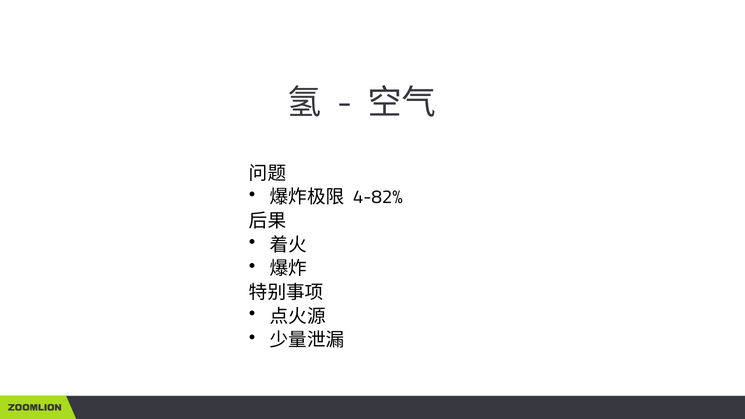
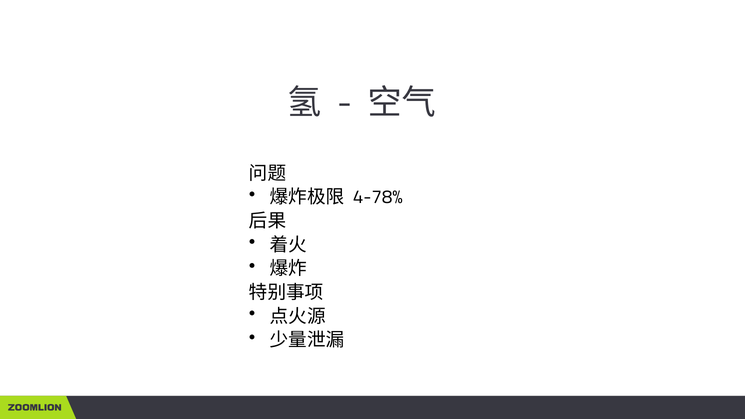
4-82%: 4-82% -> 4-78% (378, 197)
